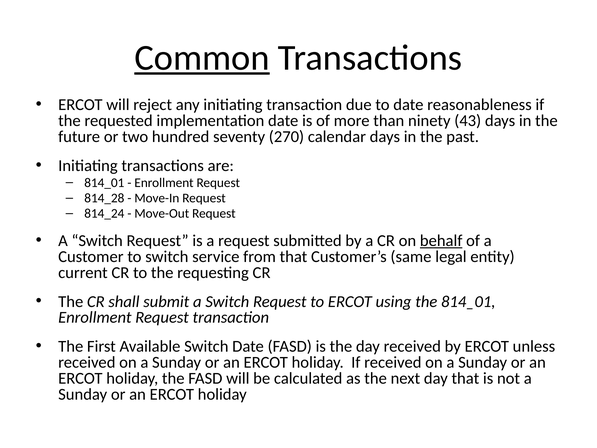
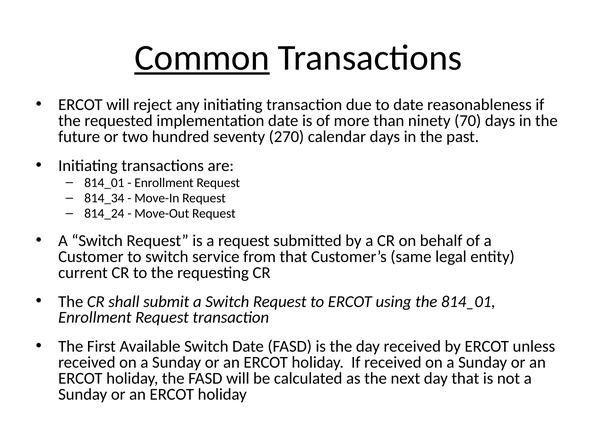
43: 43 -> 70 (468, 121)
814_28: 814_28 -> 814_34 (104, 198)
behalf underline: present -> none (441, 241)
